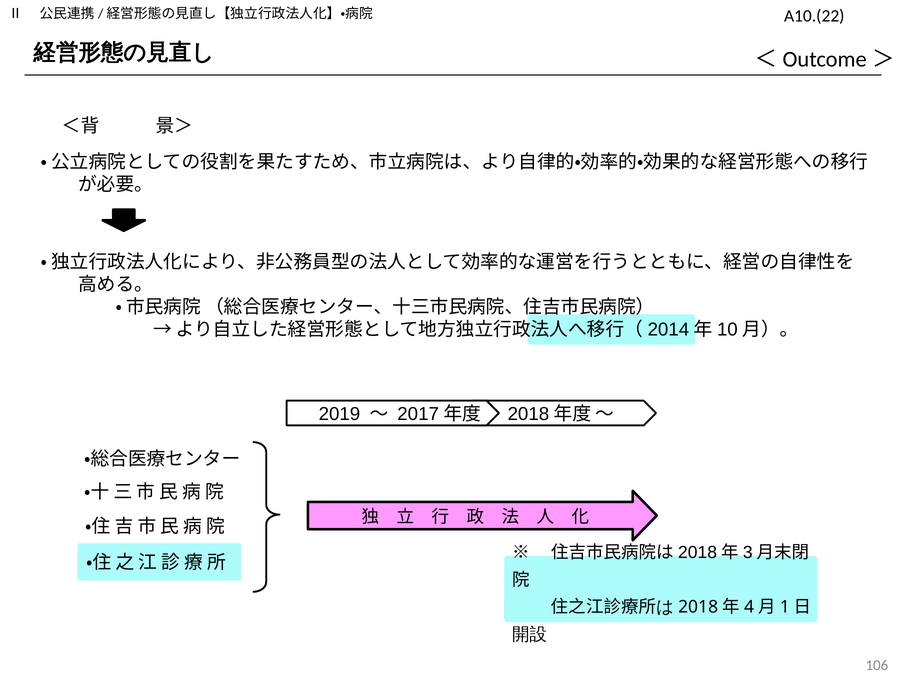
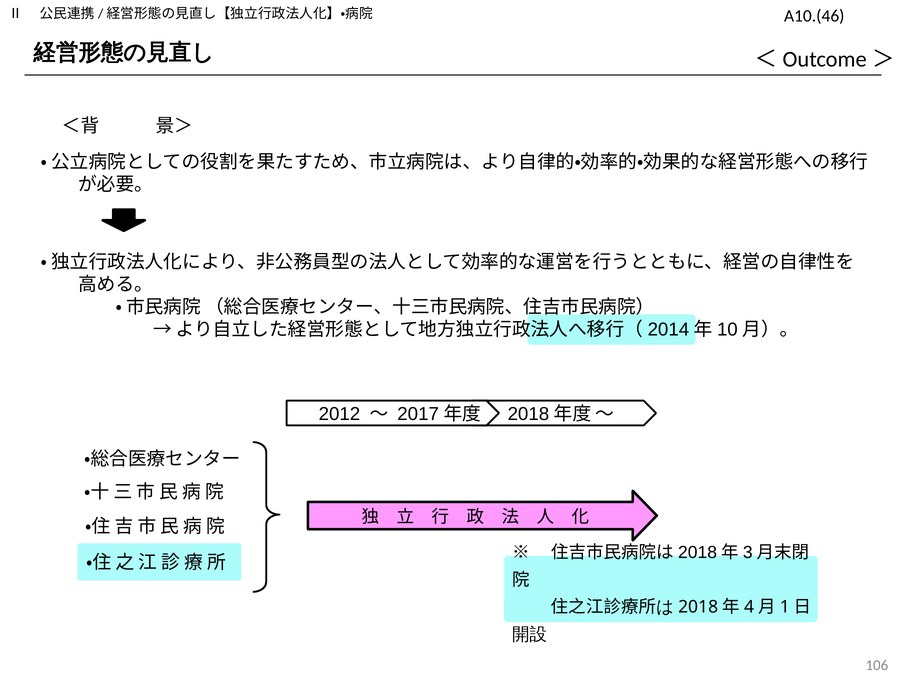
A10.(22: A10.(22 -> A10.(46 (814, 16)
2019: 2019 -> 2012 (339, 414)
